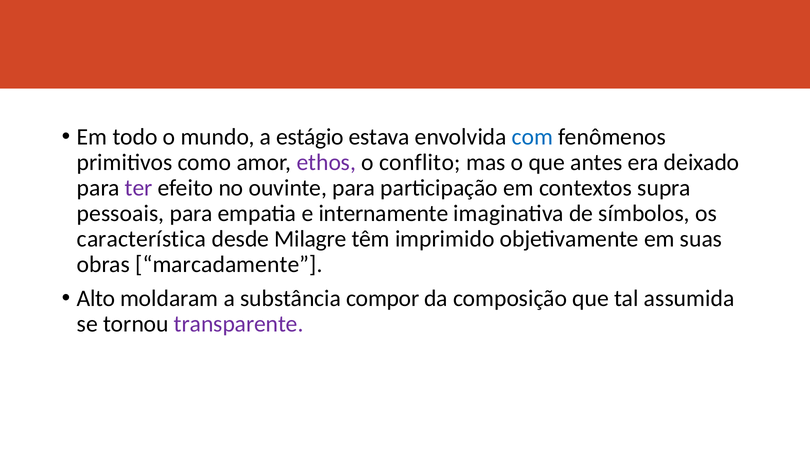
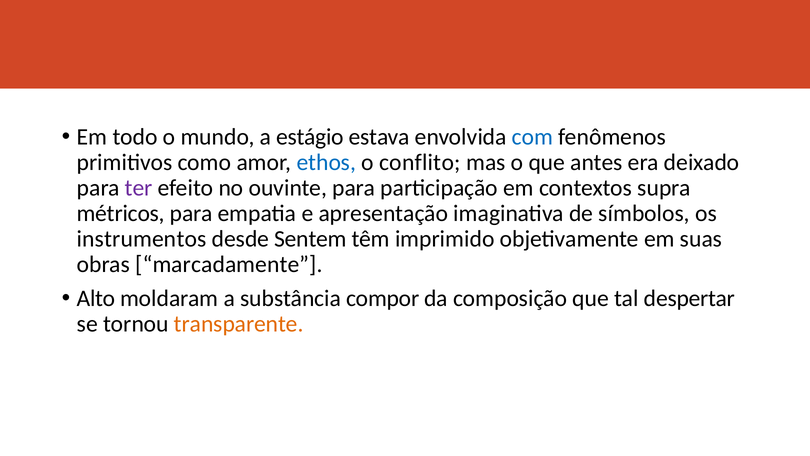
ethos colour: purple -> blue (326, 162)
pessoais: pessoais -> métricos (121, 213)
internamente: internamente -> apresentação (383, 213)
característica: característica -> instrumentos (142, 239)
Milagre: Milagre -> Sentem (310, 239)
assumida: assumida -> despertar (689, 298)
transparente colour: purple -> orange (239, 324)
